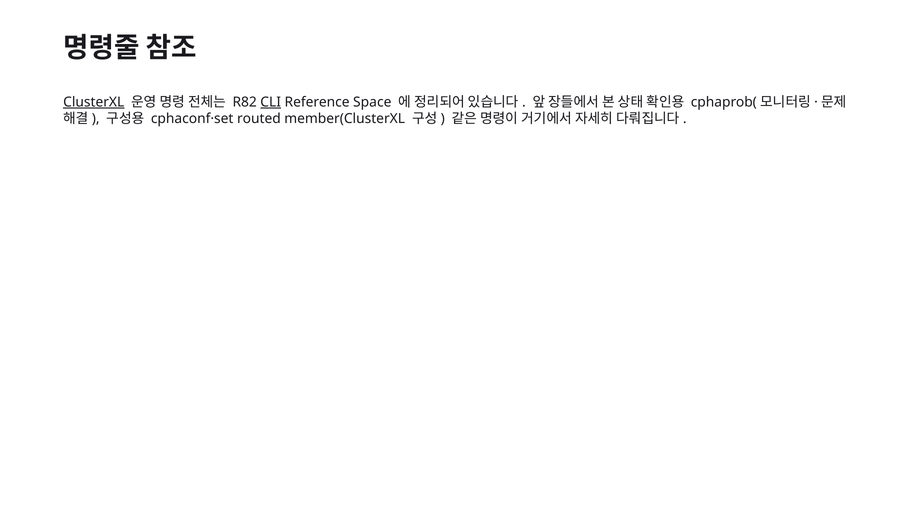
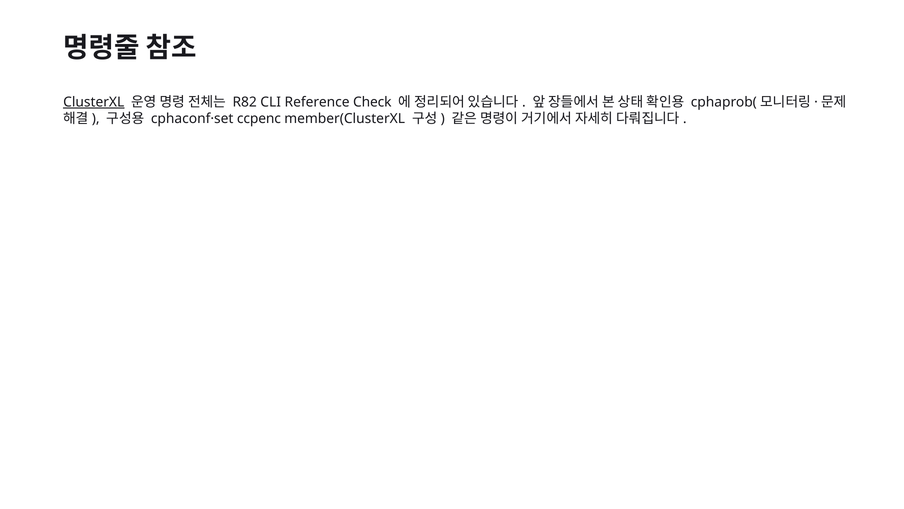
CLI underline: present -> none (271, 102)
Space: Space -> Check (372, 102)
routed: routed -> ccpenc (259, 118)
